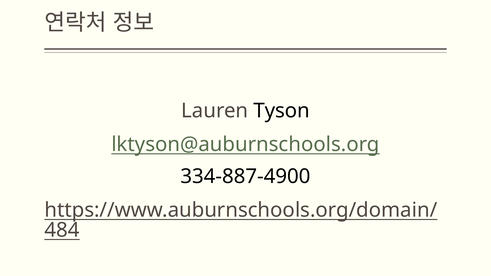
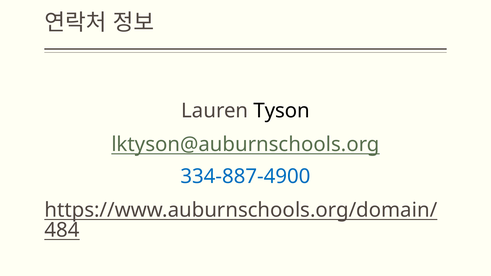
334-887-4900 colour: black -> blue (245, 177)
